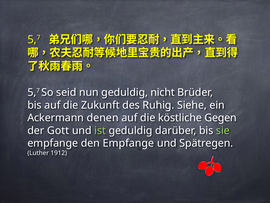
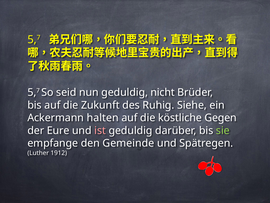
denen: denen -> halten (103, 118)
Gott: Gott -> Eure (58, 130)
ist colour: light green -> pink (100, 130)
den Empfange: Empfange -> Gemeinde (128, 143)
